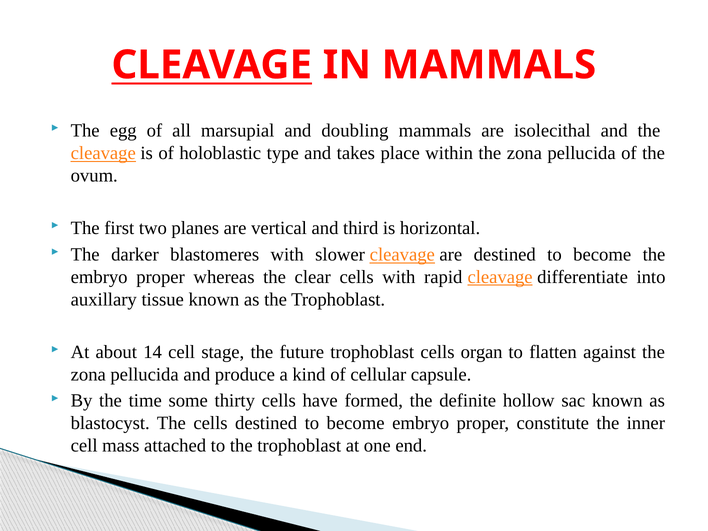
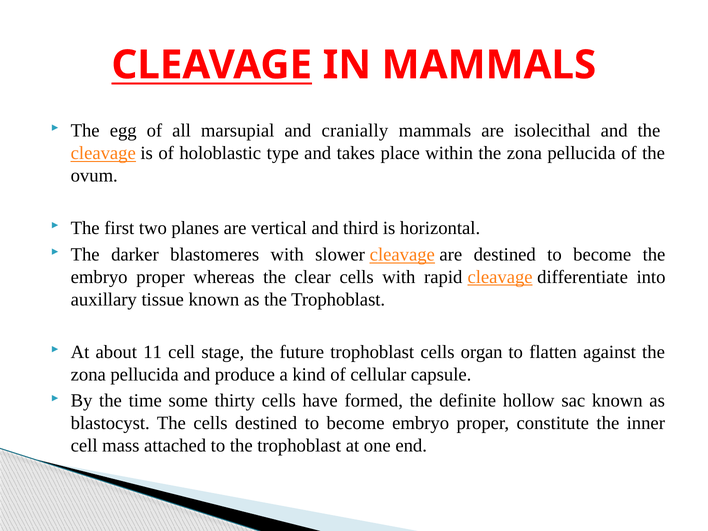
doubling: doubling -> cranially (355, 131)
14: 14 -> 11 (153, 352)
